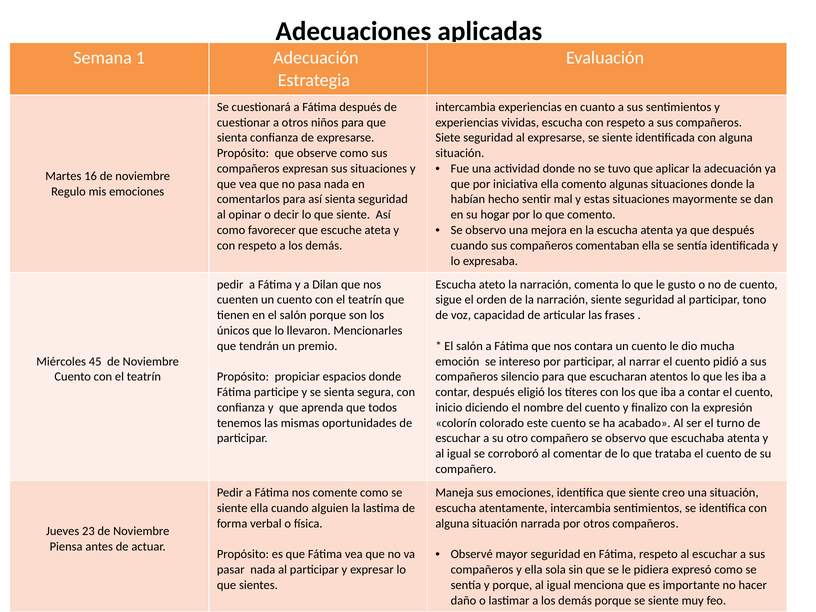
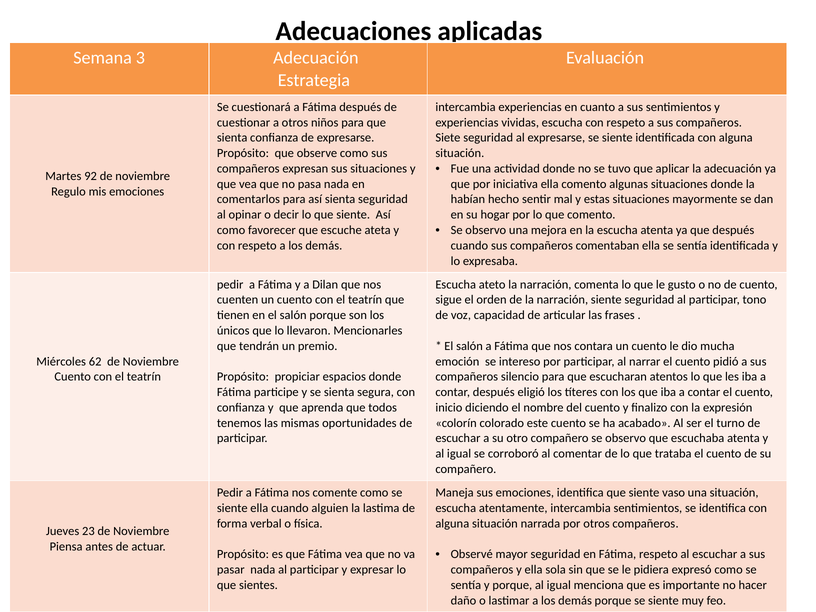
1: 1 -> 3 (140, 58)
16: 16 -> 92 (91, 176)
45: 45 -> 62 (95, 361)
creo: creo -> vaso (674, 493)
